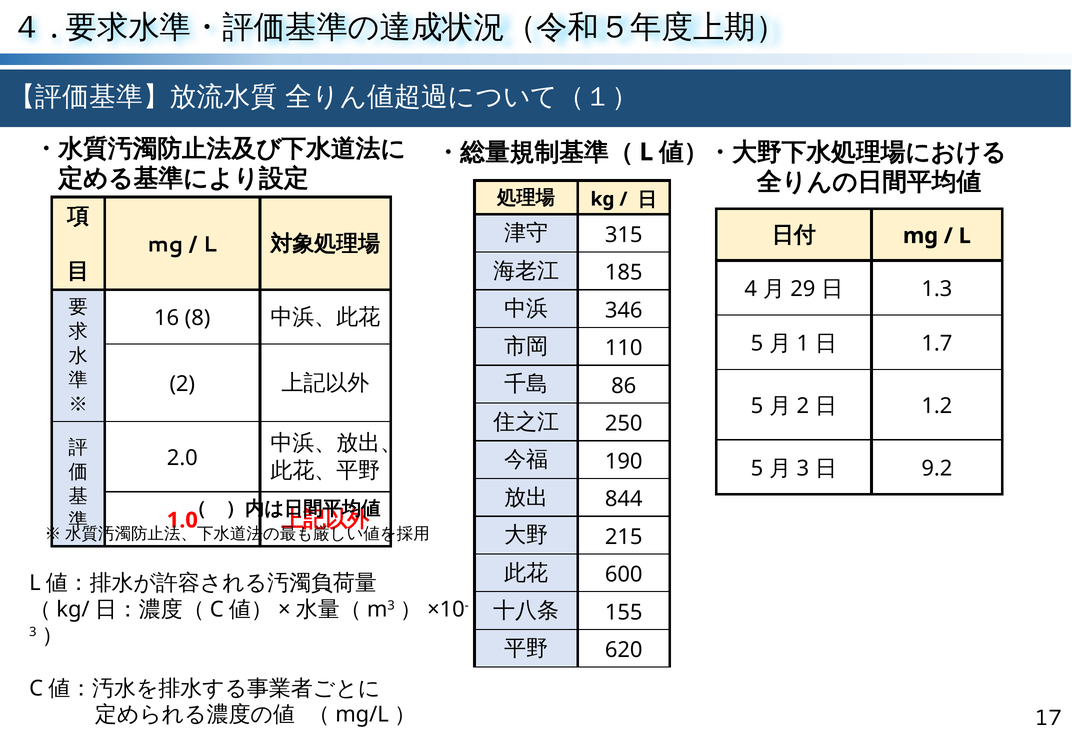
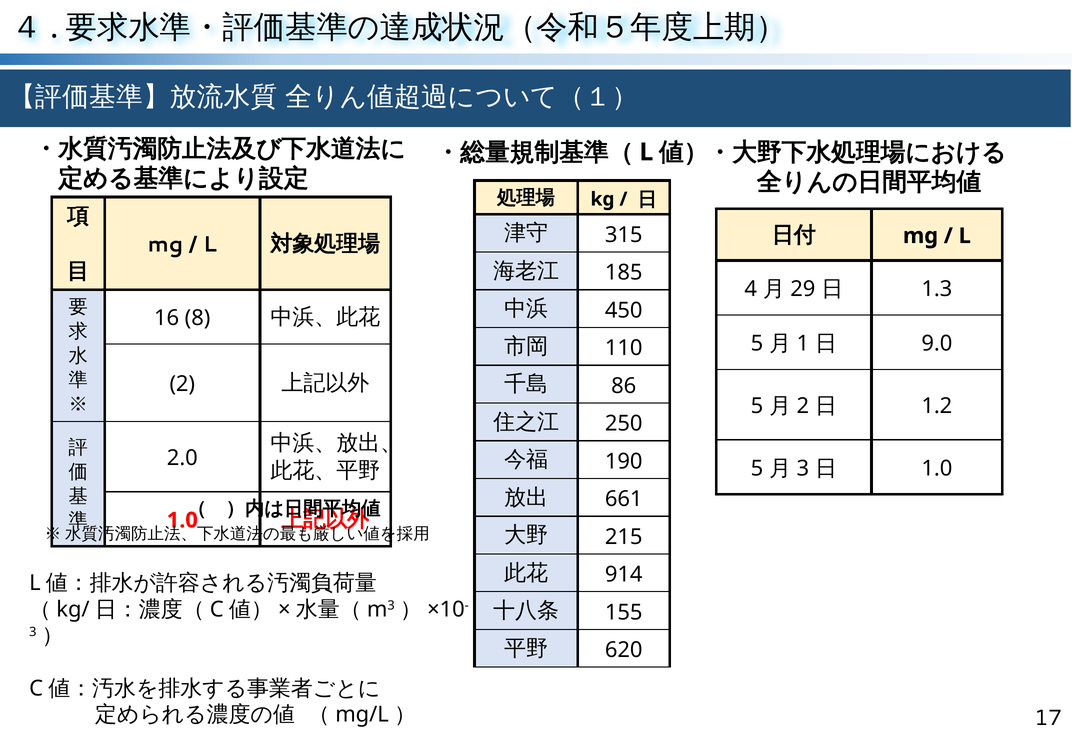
346: 346 -> 450 (624, 310)
1.7: 1.7 -> 9.0 (937, 344)
9.2: 9.2 -> 1.0 (937, 468)
844: 844 -> 661 (624, 499)
600: 600 -> 914 (624, 575)
